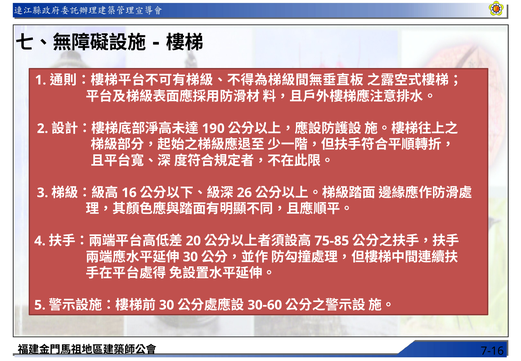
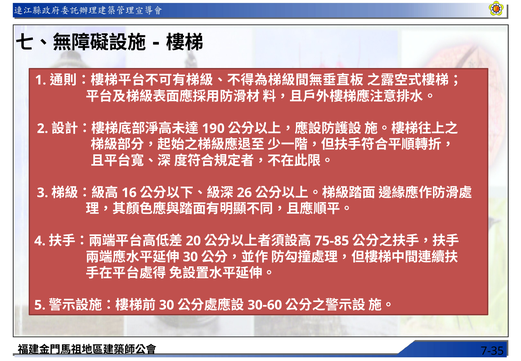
7-16: 7-16 -> 7-35 (492, 351)
